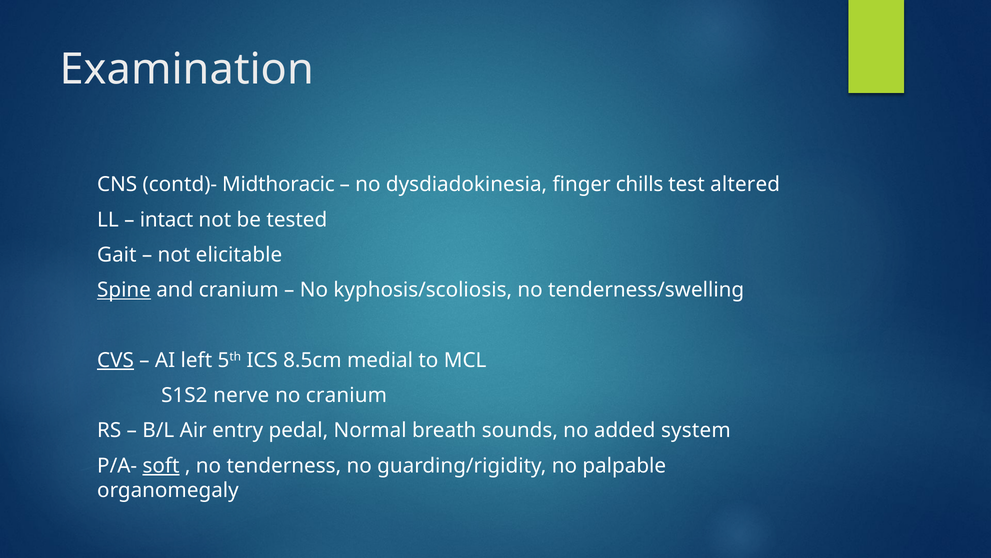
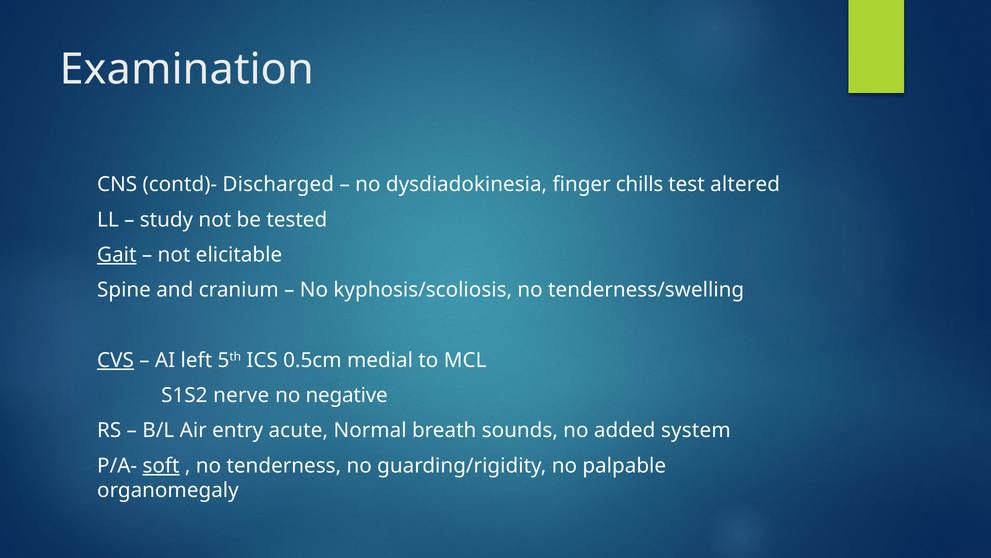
Midthoracic: Midthoracic -> Discharged (278, 184)
intact: intact -> study (166, 220)
Gait underline: none -> present (117, 255)
Spine underline: present -> none (124, 290)
8.5cm: 8.5cm -> 0.5cm (312, 360)
no cranium: cranium -> negative (347, 395)
pedal: pedal -> acute (298, 430)
